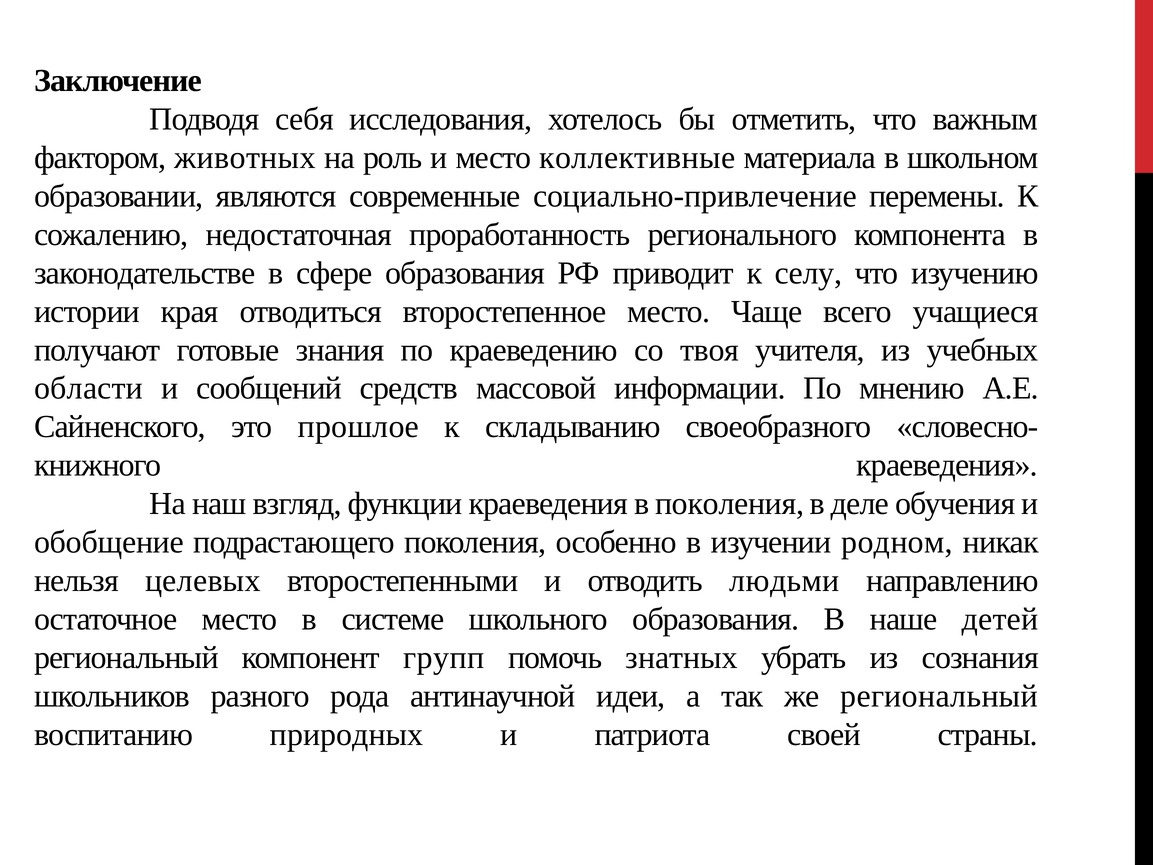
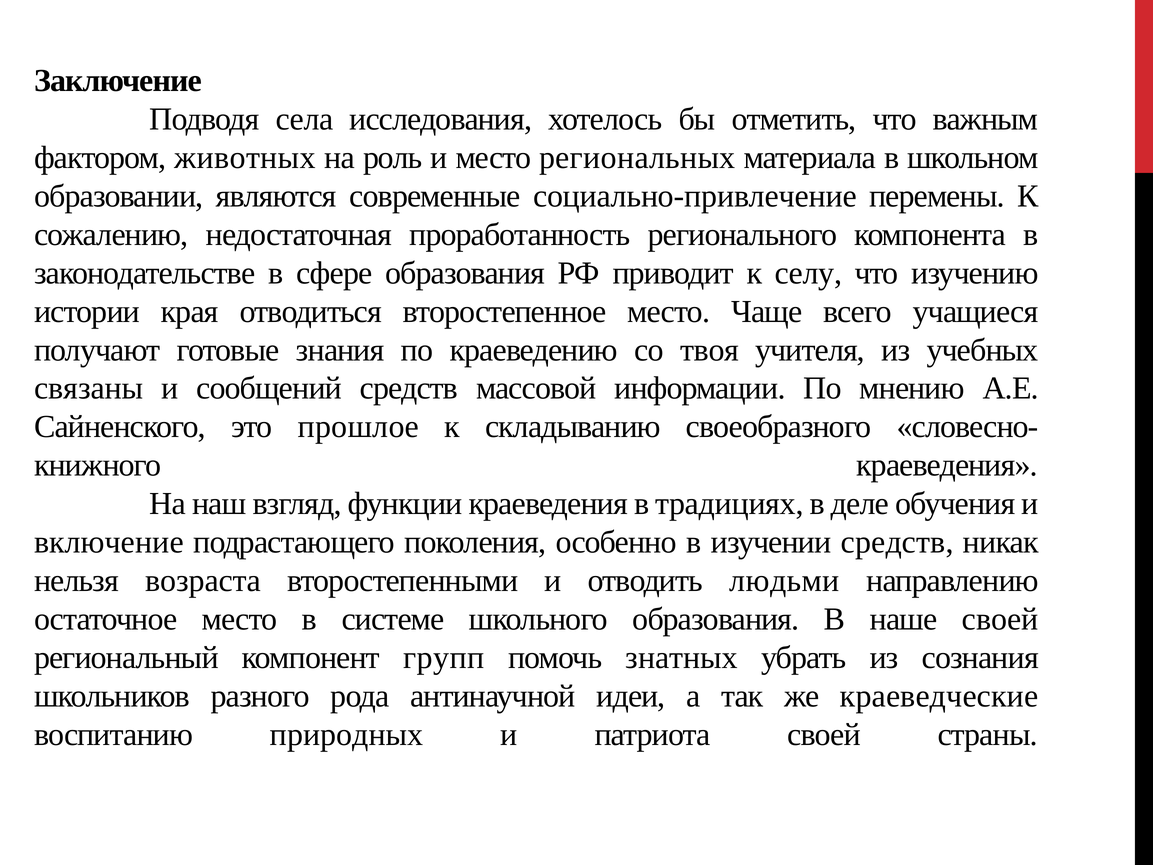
себя: себя -> села (305, 119)
коллективные: коллективные -> региональных (637, 158)
области: области -> связаны (89, 388)
в поколения: поколения -> традициях (730, 504)
обобщение: обобщение -> включение (109, 542)
изучении родном: родном -> средств (897, 542)
целевых: целевых -> возраста (203, 581)
наше детей: детей -> своей (1000, 619)
же региональный: региональный -> краеведческие (939, 696)
